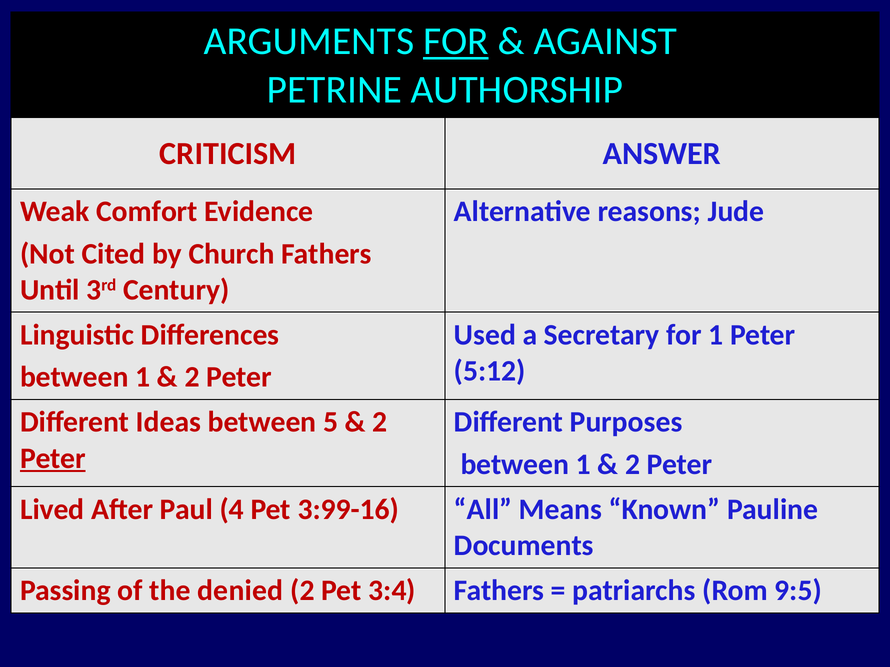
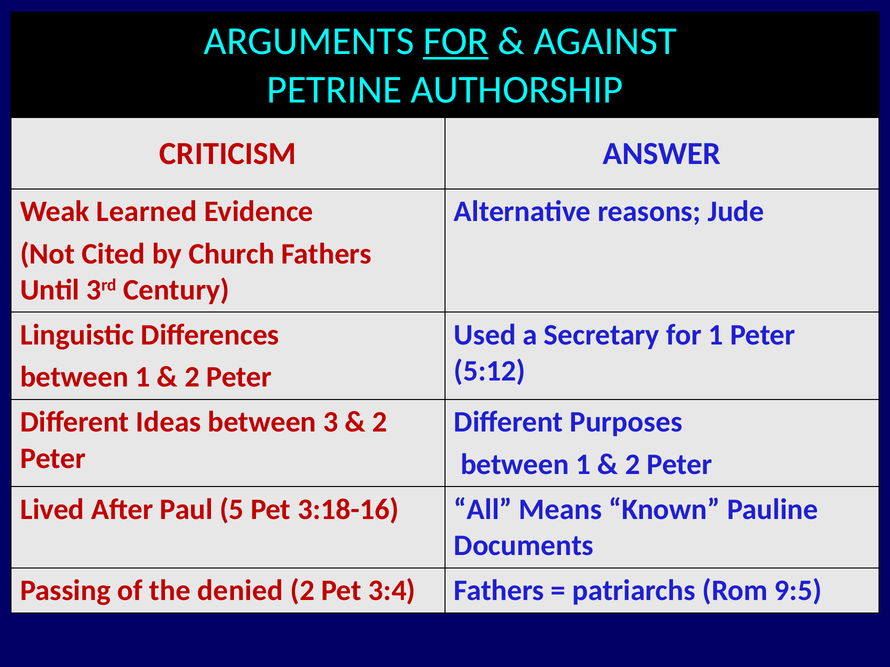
Comfort: Comfort -> Learned (147, 212)
5: 5 -> 3 (331, 423)
Peter underline: present -> none (53, 459)
4: 4 -> 5 (232, 510)
3:99-16: 3:99-16 -> 3:18-16 (348, 510)
